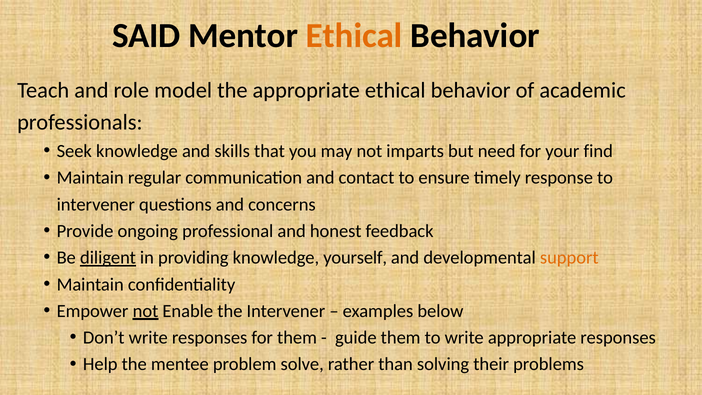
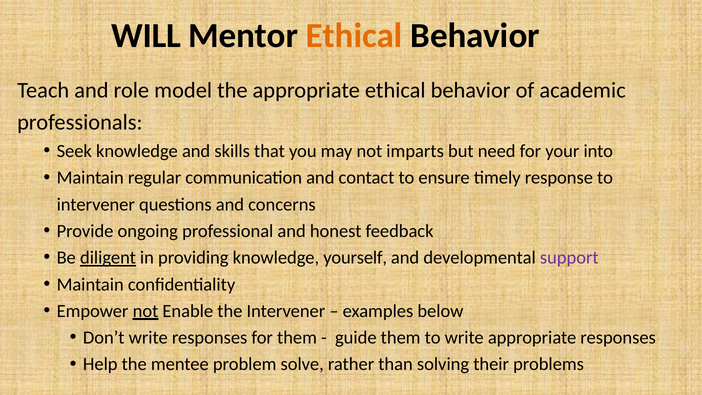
SAID: SAID -> WILL (146, 36)
find: find -> into (598, 151)
support colour: orange -> purple (569, 258)
